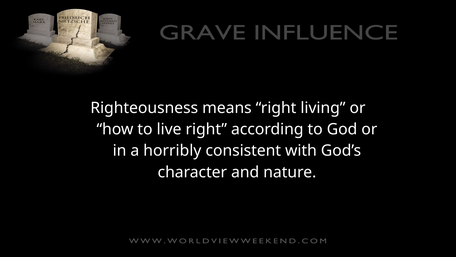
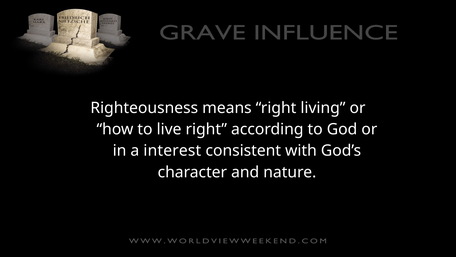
horribly: horribly -> interest (172, 151)
